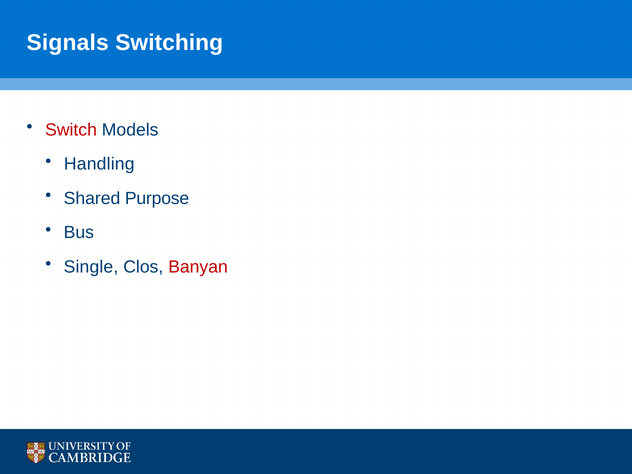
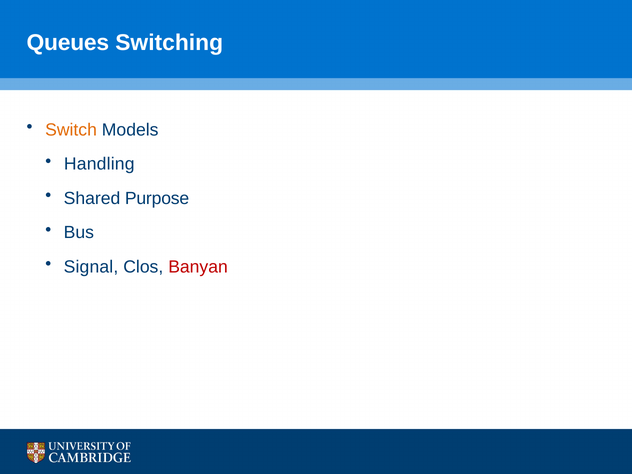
Signals: Signals -> Queues (68, 43)
Switch colour: red -> orange (71, 130)
Single: Single -> Signal (91, 267)
